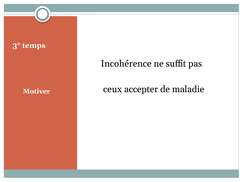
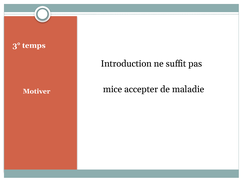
Incohérence: Incohérence -> Introduction (126, 64)
ceux: ceux -> mice (113, 89)
